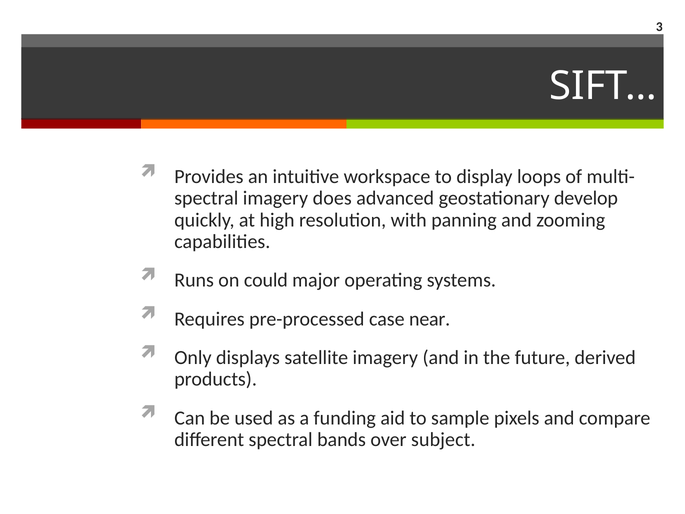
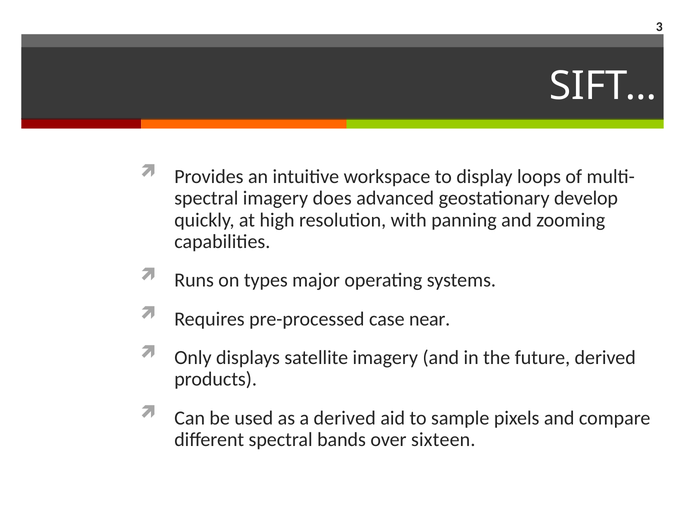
could: could -> types (266, 280)
a funding: funding -> derived (345, 418)
subject: subject -> sixteen (443, 439)
